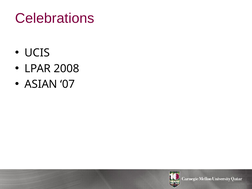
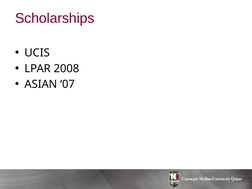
Celebrations: Celebrations -> Scholarships (55, 18)
